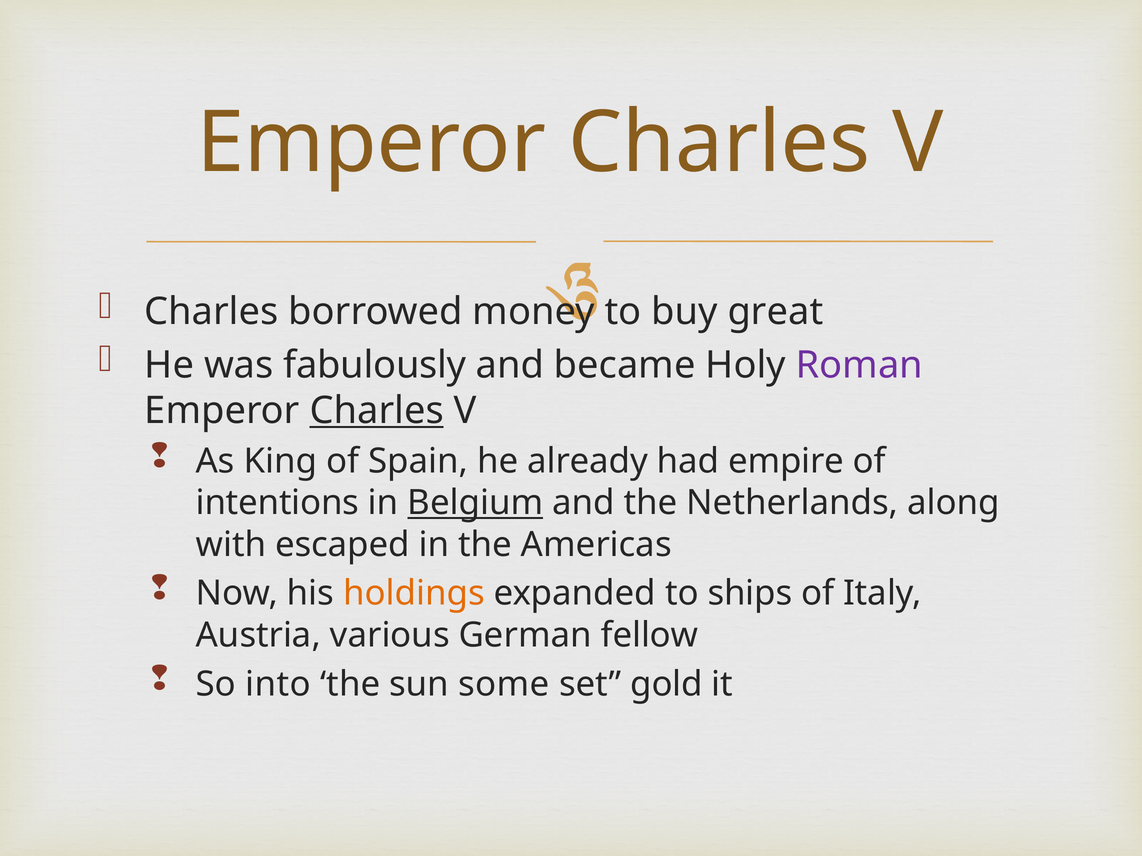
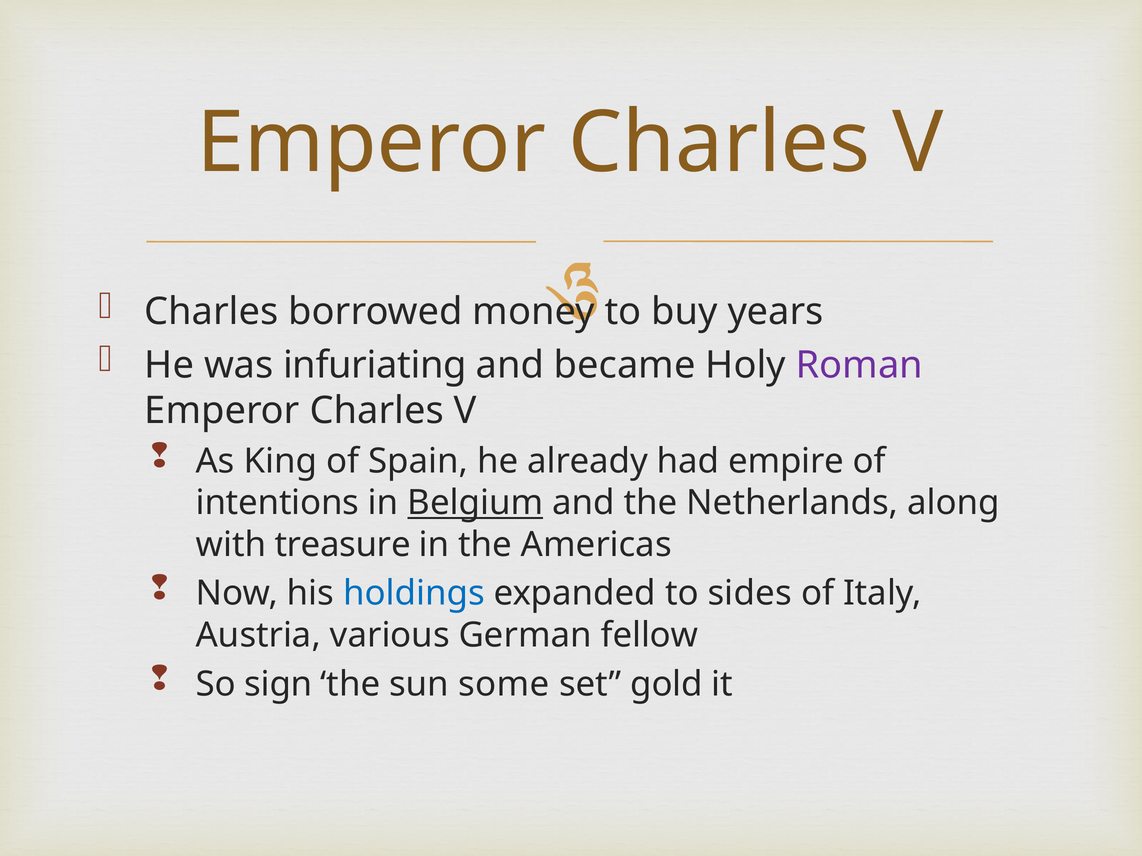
great: great -> years (775, 312)
fabulously: fabulously -> infuriating (375, 365)
Charles underline: present -> none (377, 411)
escaped: escaped -> treasure (343, 545)
holdings colour: orange -> blue (414, 594)
ships: ships -> sides (750, 594)
into: into -> sign (278, 684)
